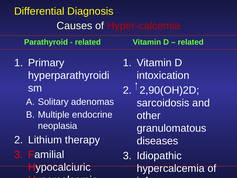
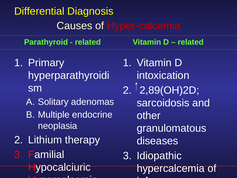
2,90(OH)2D: 2,90(OH)2D -> 2,89(OH)2D (169, 90)
